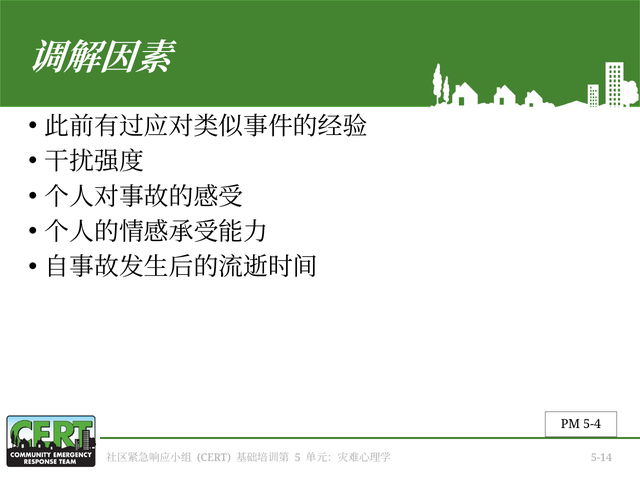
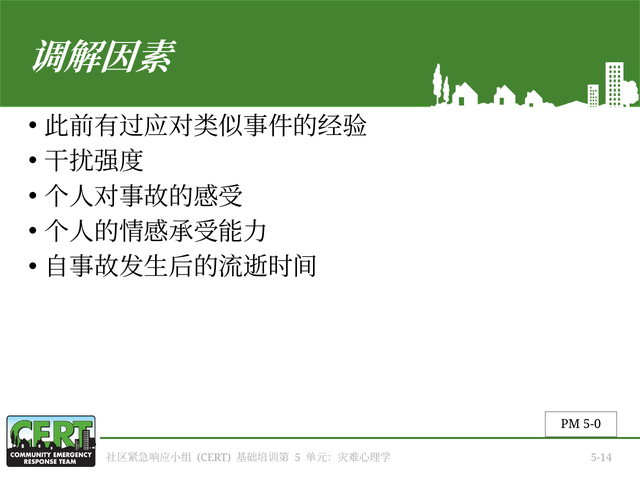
5-4: 5-4 -> 5-0 (592, 424)
